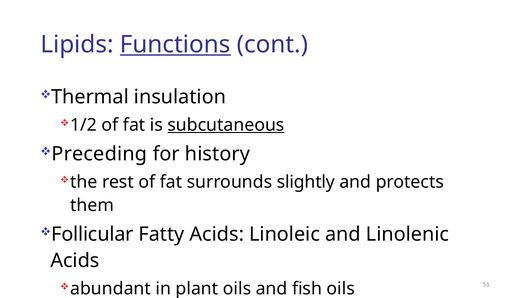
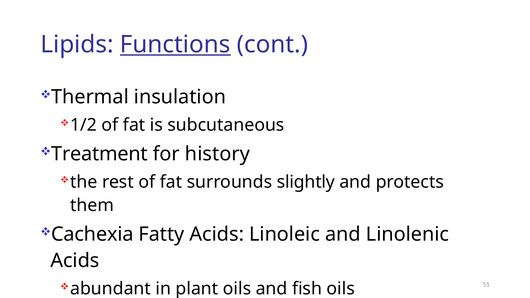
subcutaneous underline: present -> none (226, 125)
Preceding: Preceding -> Treatment (100, 154)
Follicular: Follicular -> Cachexia (92, 234)
